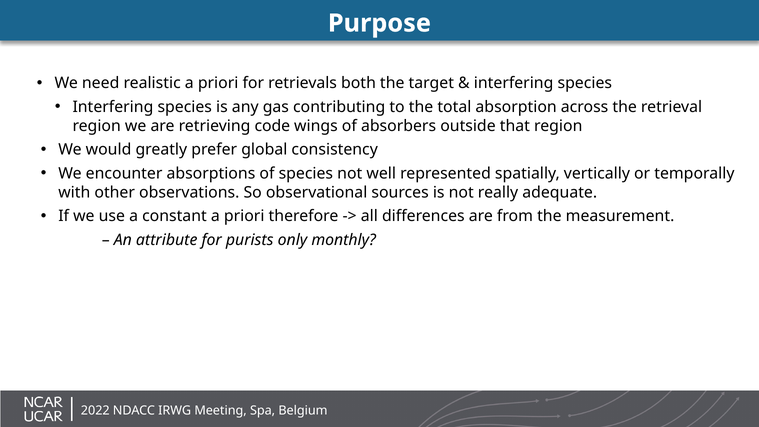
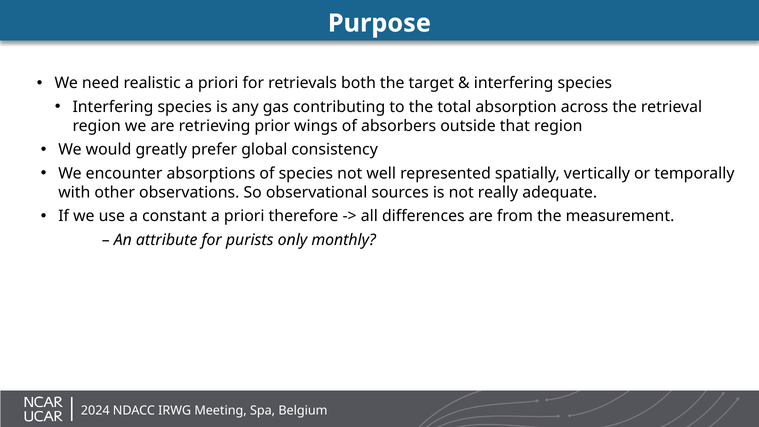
code: code -> prior (272, 126)
2022: 2022 -> 2024 (95, 410)
